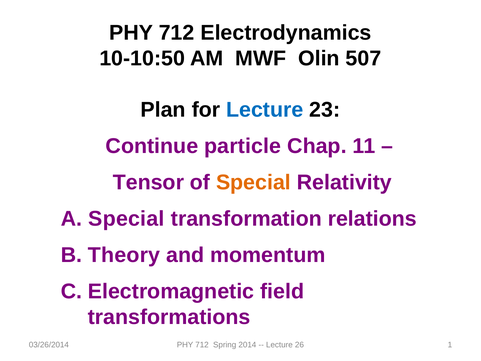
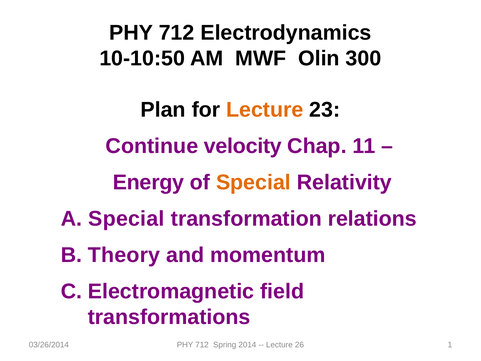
507: 507 -> 300 (363, 58)
Lecture colour: blue -> orange (265, 110)
particle: particle -> velocity (243, 146)
Tensor: Tensor -> Energy (148, 182)
